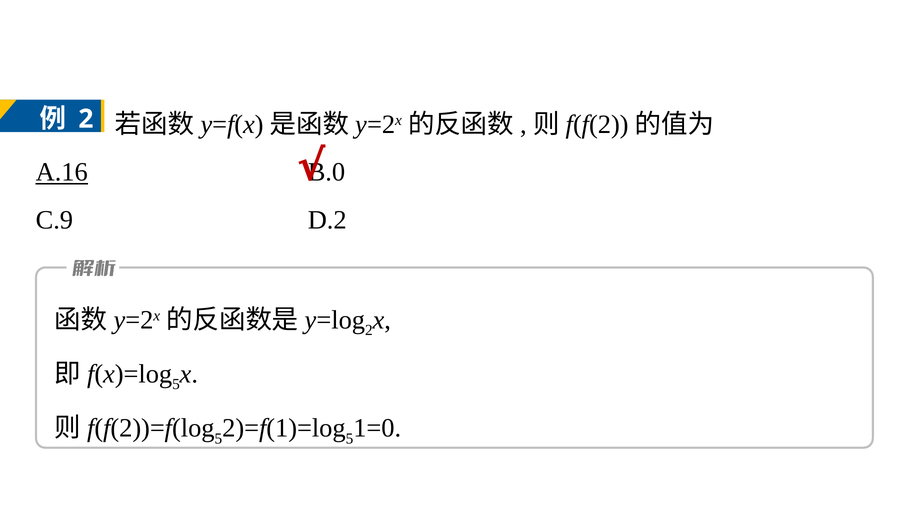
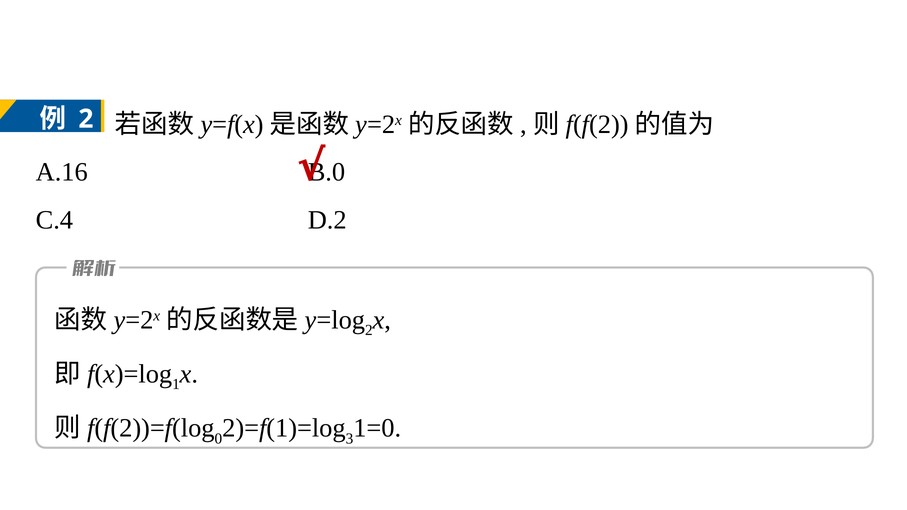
A.16 underline: present -> none (62, 172)
C.9: C.9 -> C.4 (54, 220)
5: 5 -> 1 (176, 385)
5: 5 -> 0 (218, 439)
5: 5 -> 3 (350, 439)
